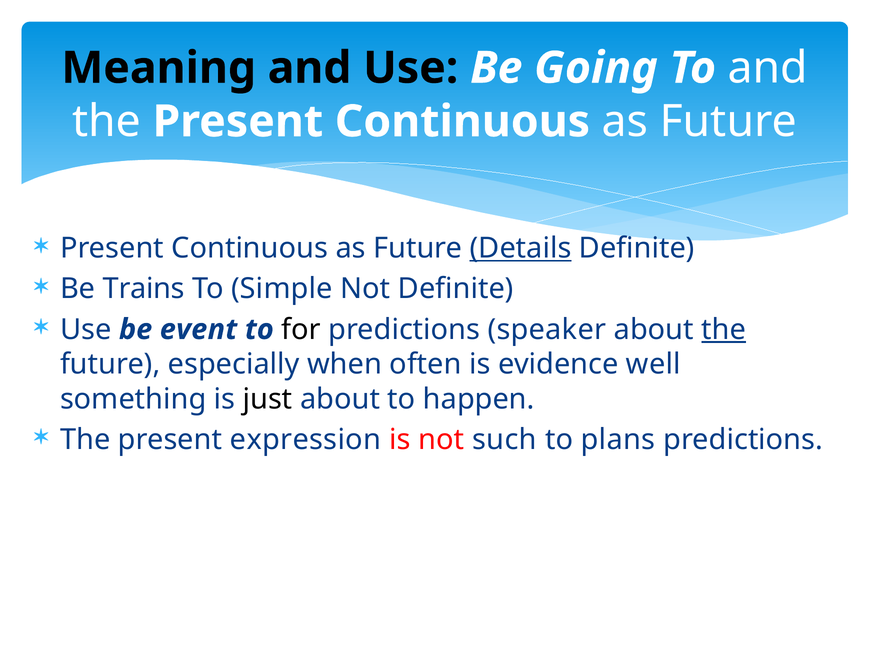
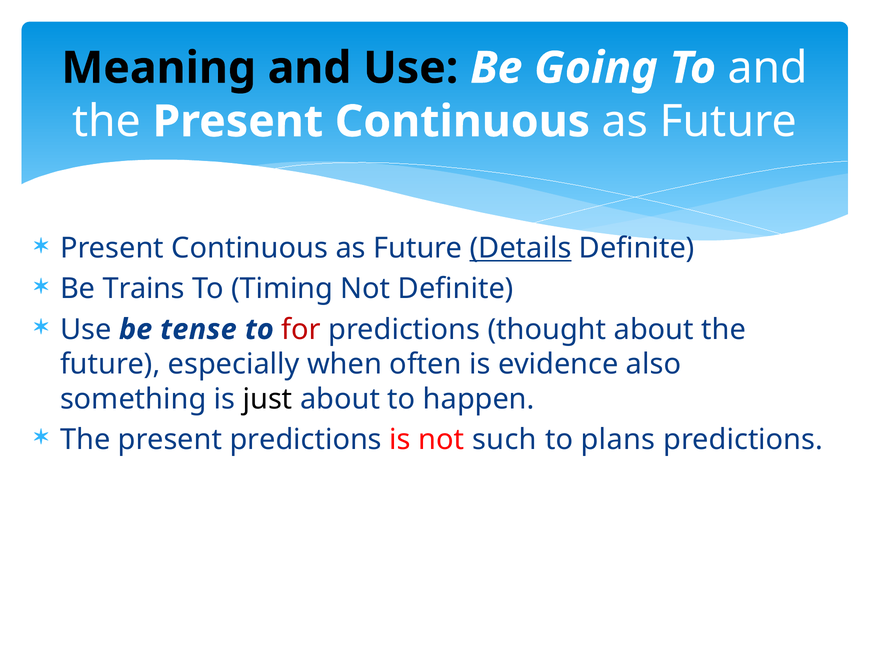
Simple: Simple -> Timing (282, 289)
event: event -> tense (198, 329)
for colour: black -> red (301, 329)
speaker: speaker -> thought (547, 329)
the underline: present -> none (724, 329)
well: well -> also (654, 364)
present expression: expression -> predictions (306, 439)
